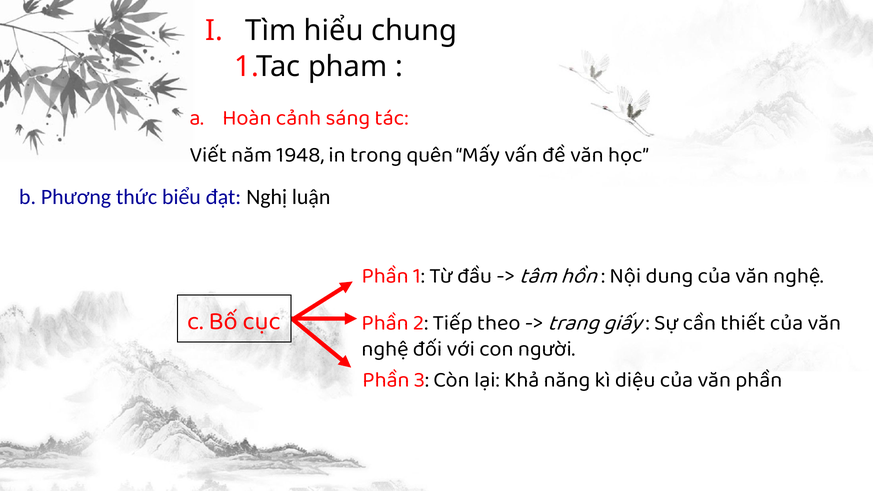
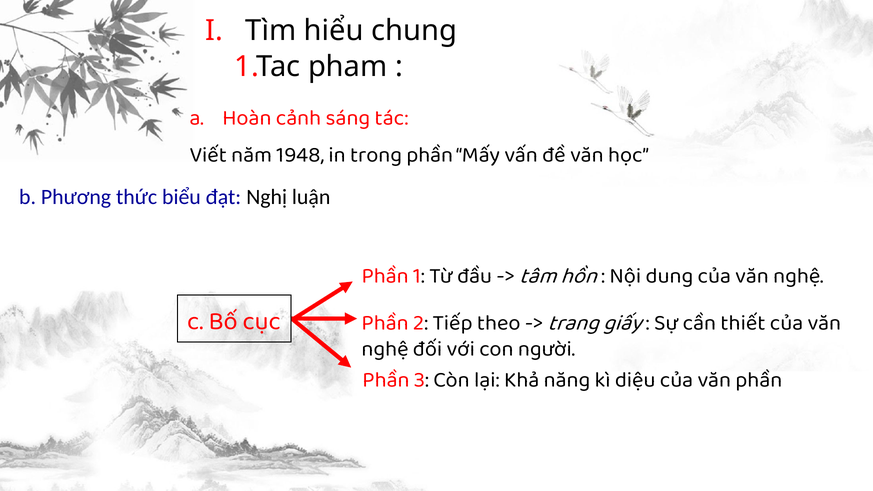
trong quên: quên -> phần (430, 154)
